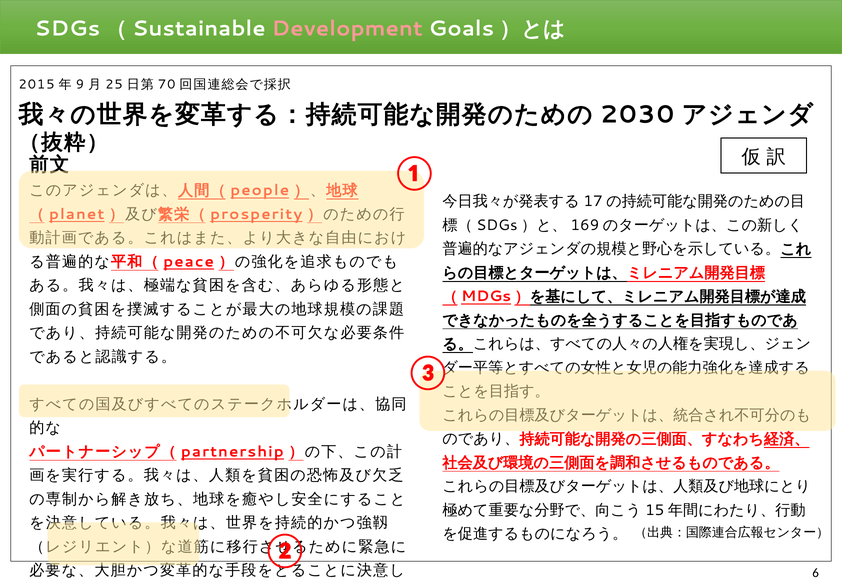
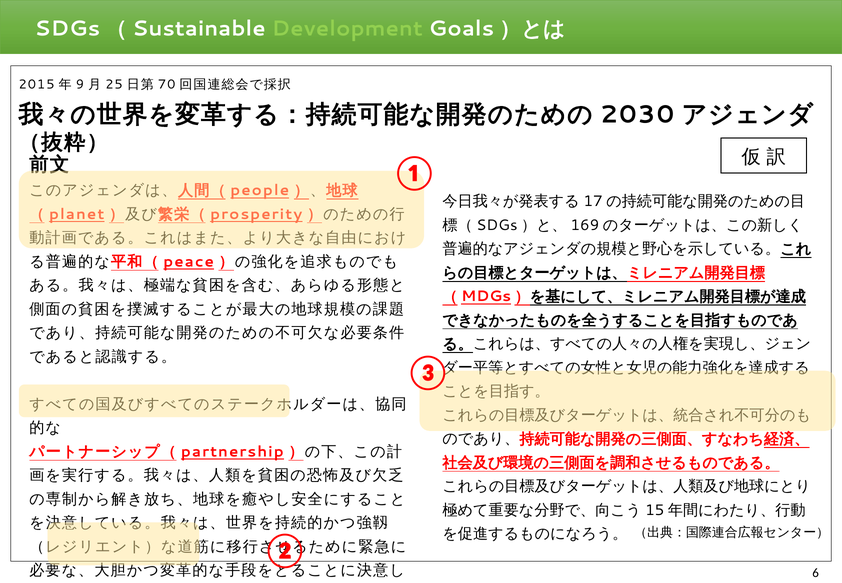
Development colour: pink -> light green (347, 29)
